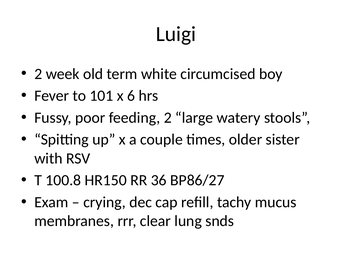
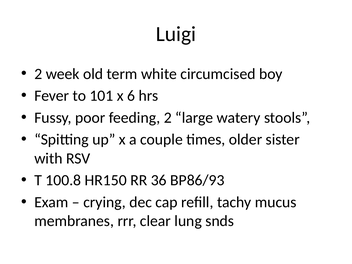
BP86/27: BP86/27 -> BP86/93 (197, 180)
